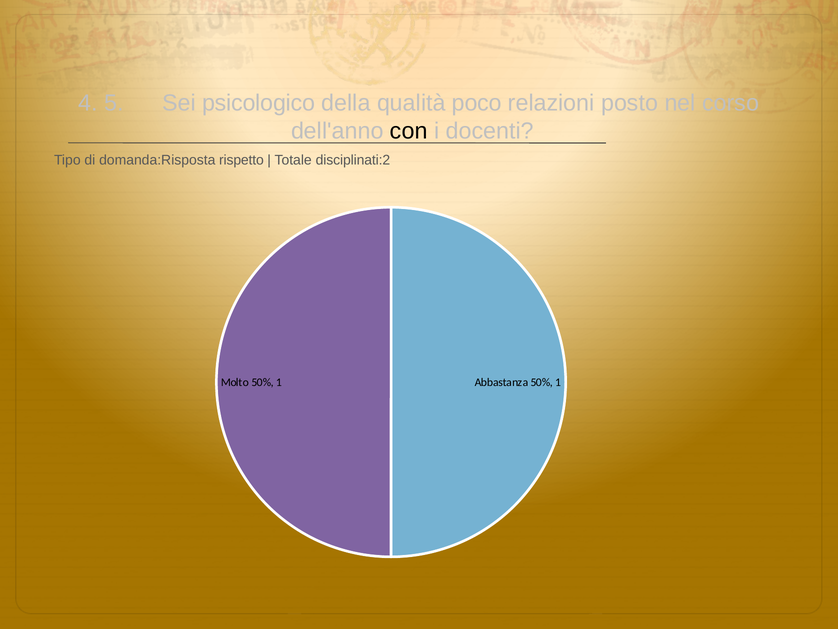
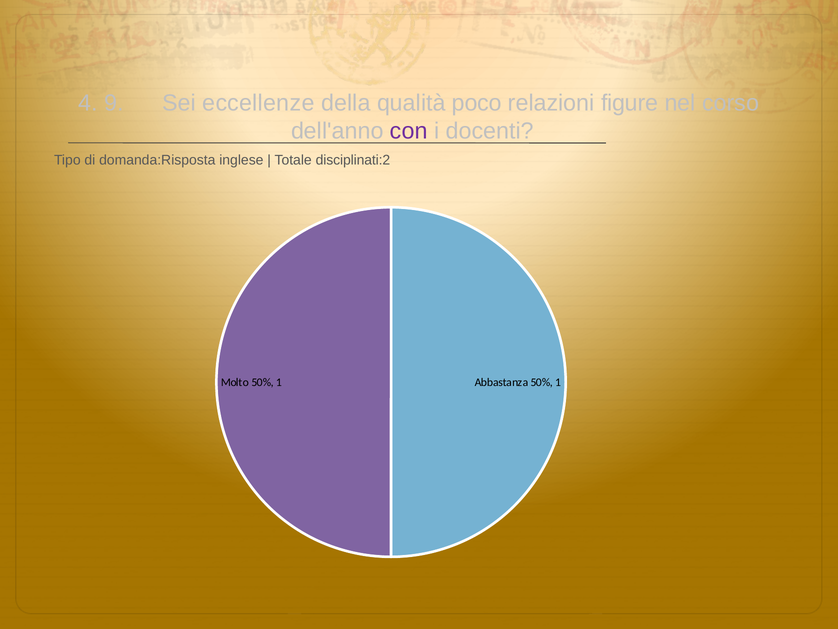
5: 5 -> 9 (114, 103)
psicologico: psicologico -> eccellenze (258, 103)
posto: posto -> figure (630, 103)
con colour: black -> purple (409, 131)
rispetto: rispetto -> inglese (241, 160)
